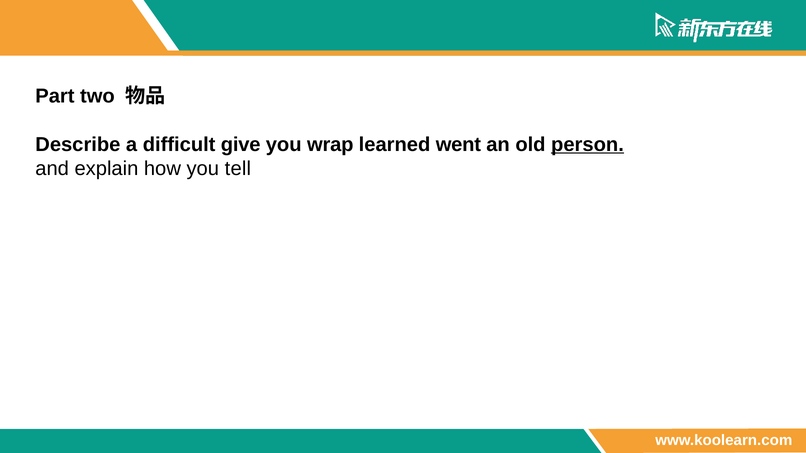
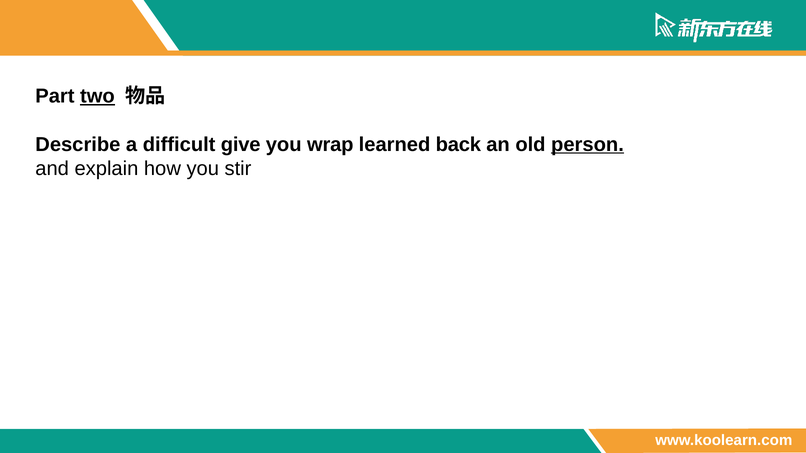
two underline: none -> present (97, 96)
went: went -> back (458, 144)
tell: tell -> stir (238, 169)
